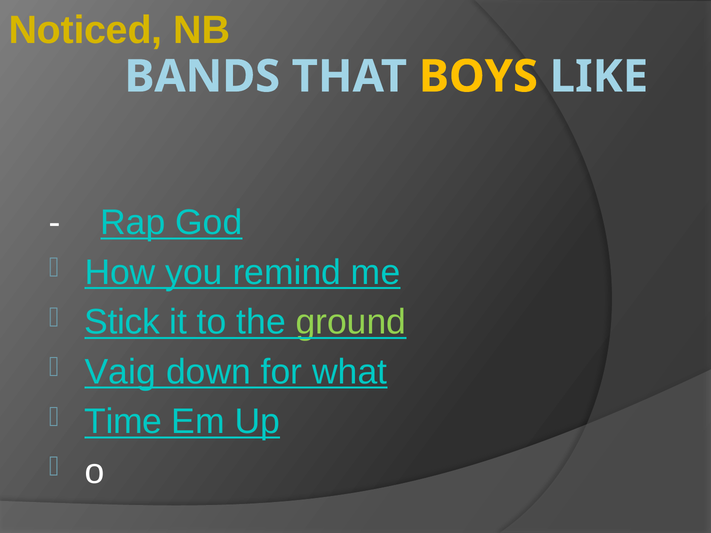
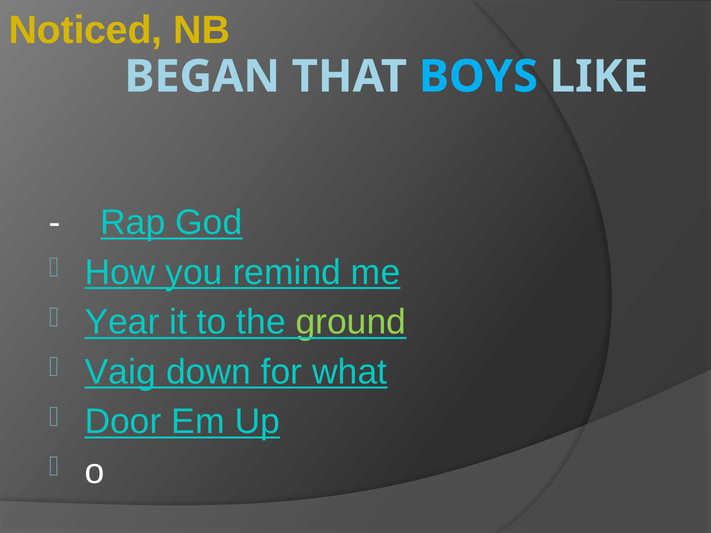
BANDS: BANDS -> BEGAN (202, 77)
BOYS colour: yellow -> light blue (478, 77)
Stick: Stick -> Year (122, 322)
Time: Time -> Door (123, 422)
